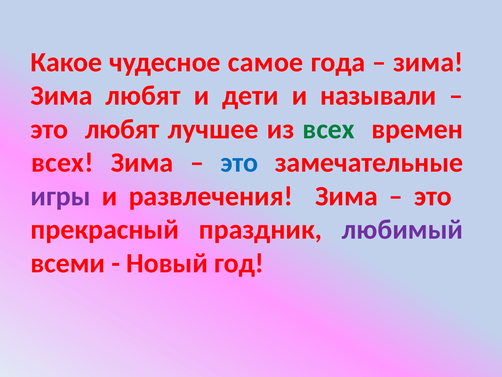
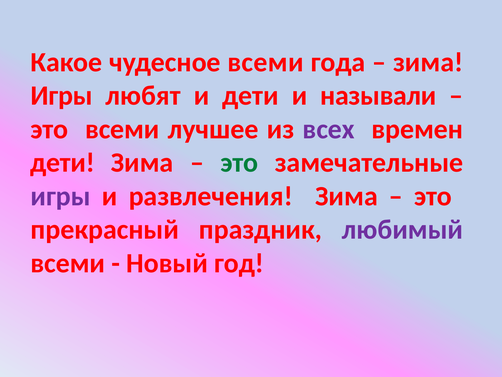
чудесное самое: самое -> всеми (266, 62)
Зима: Зима -> Игры (62, 96)
это любят: любят -> всеми (122, 129)
всех colour: green -> purple (329, 129)
всех: всех -> дети (63, 163)
это colour: blue -> green (239, 163)
